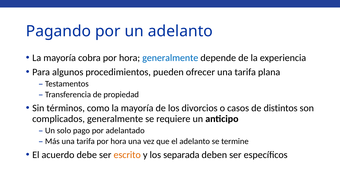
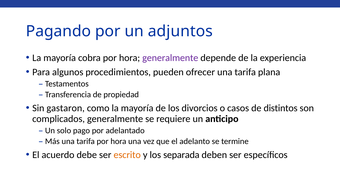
un adelanto: adelanto -> adjuntos (180, 31)
generalmente colour: blue -> purple (170, 58)
términos: términos -> gastaron (66, 108)
